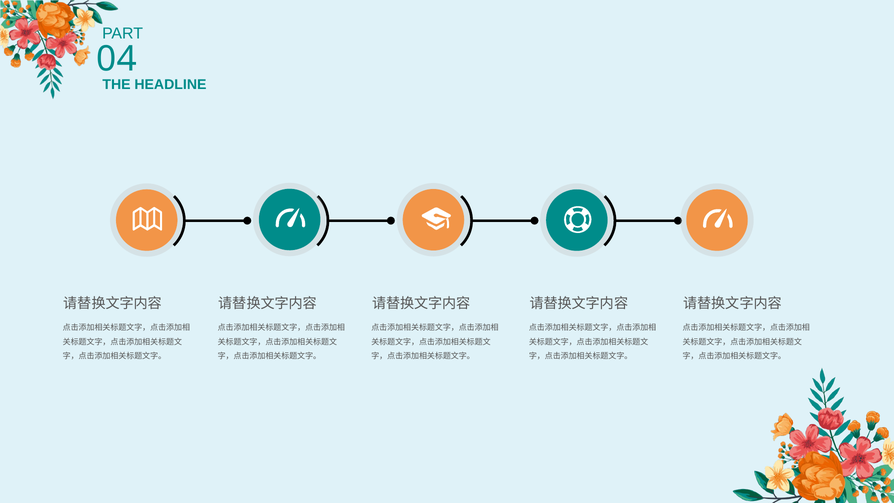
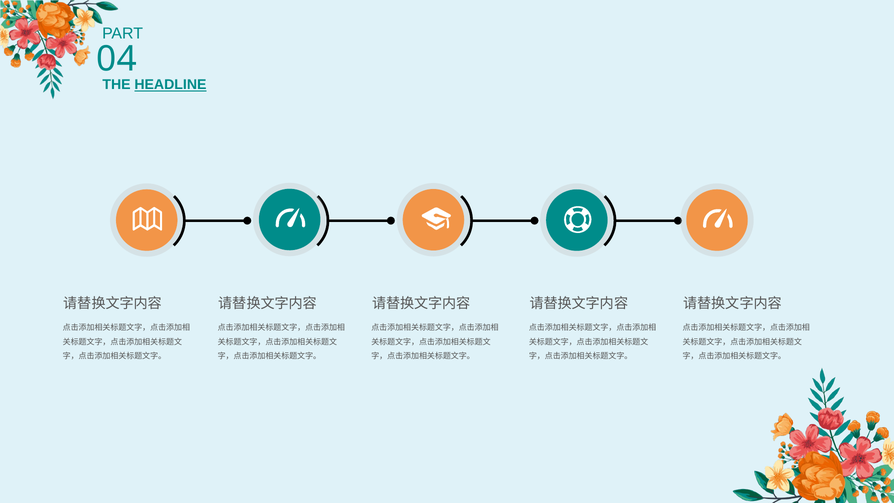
HEADLINE underline: none -> present (170, 85)
